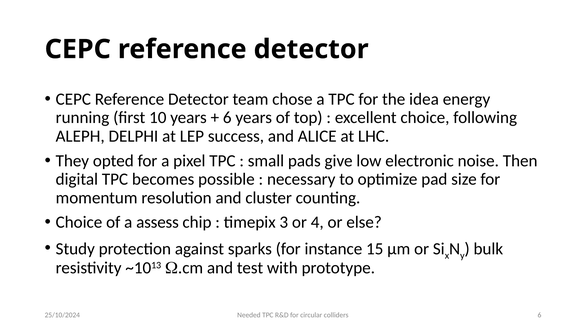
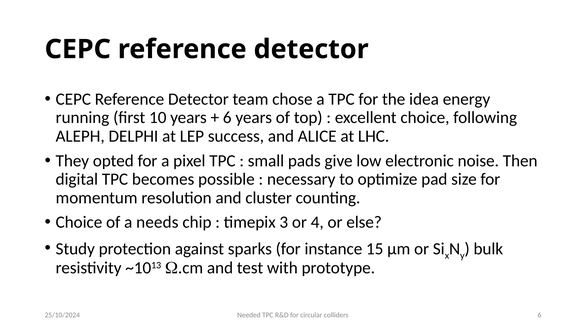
assess: assess -> needs (157, 222)
